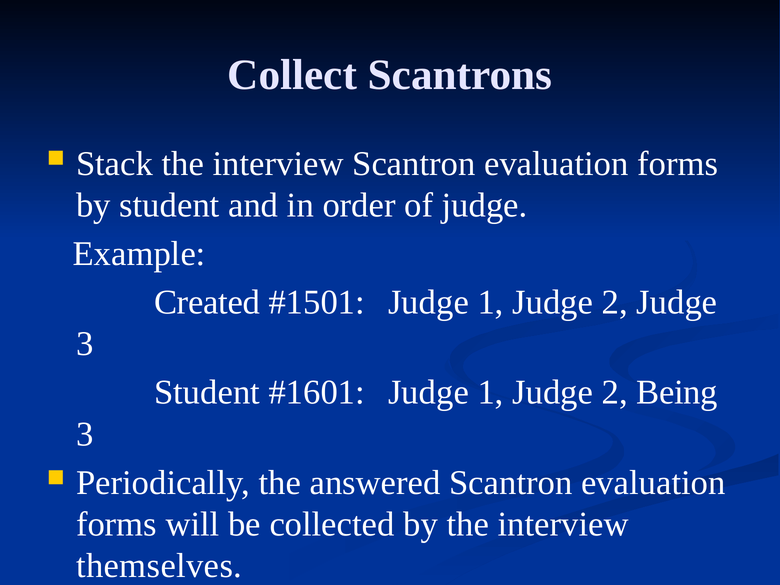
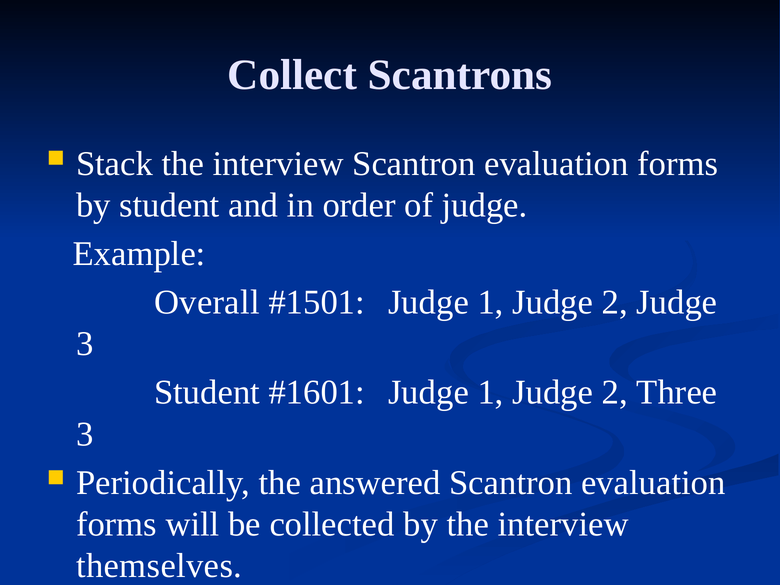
Created: Created -> Overall (207, 302)
Being: Being -> Three (677, 393)
